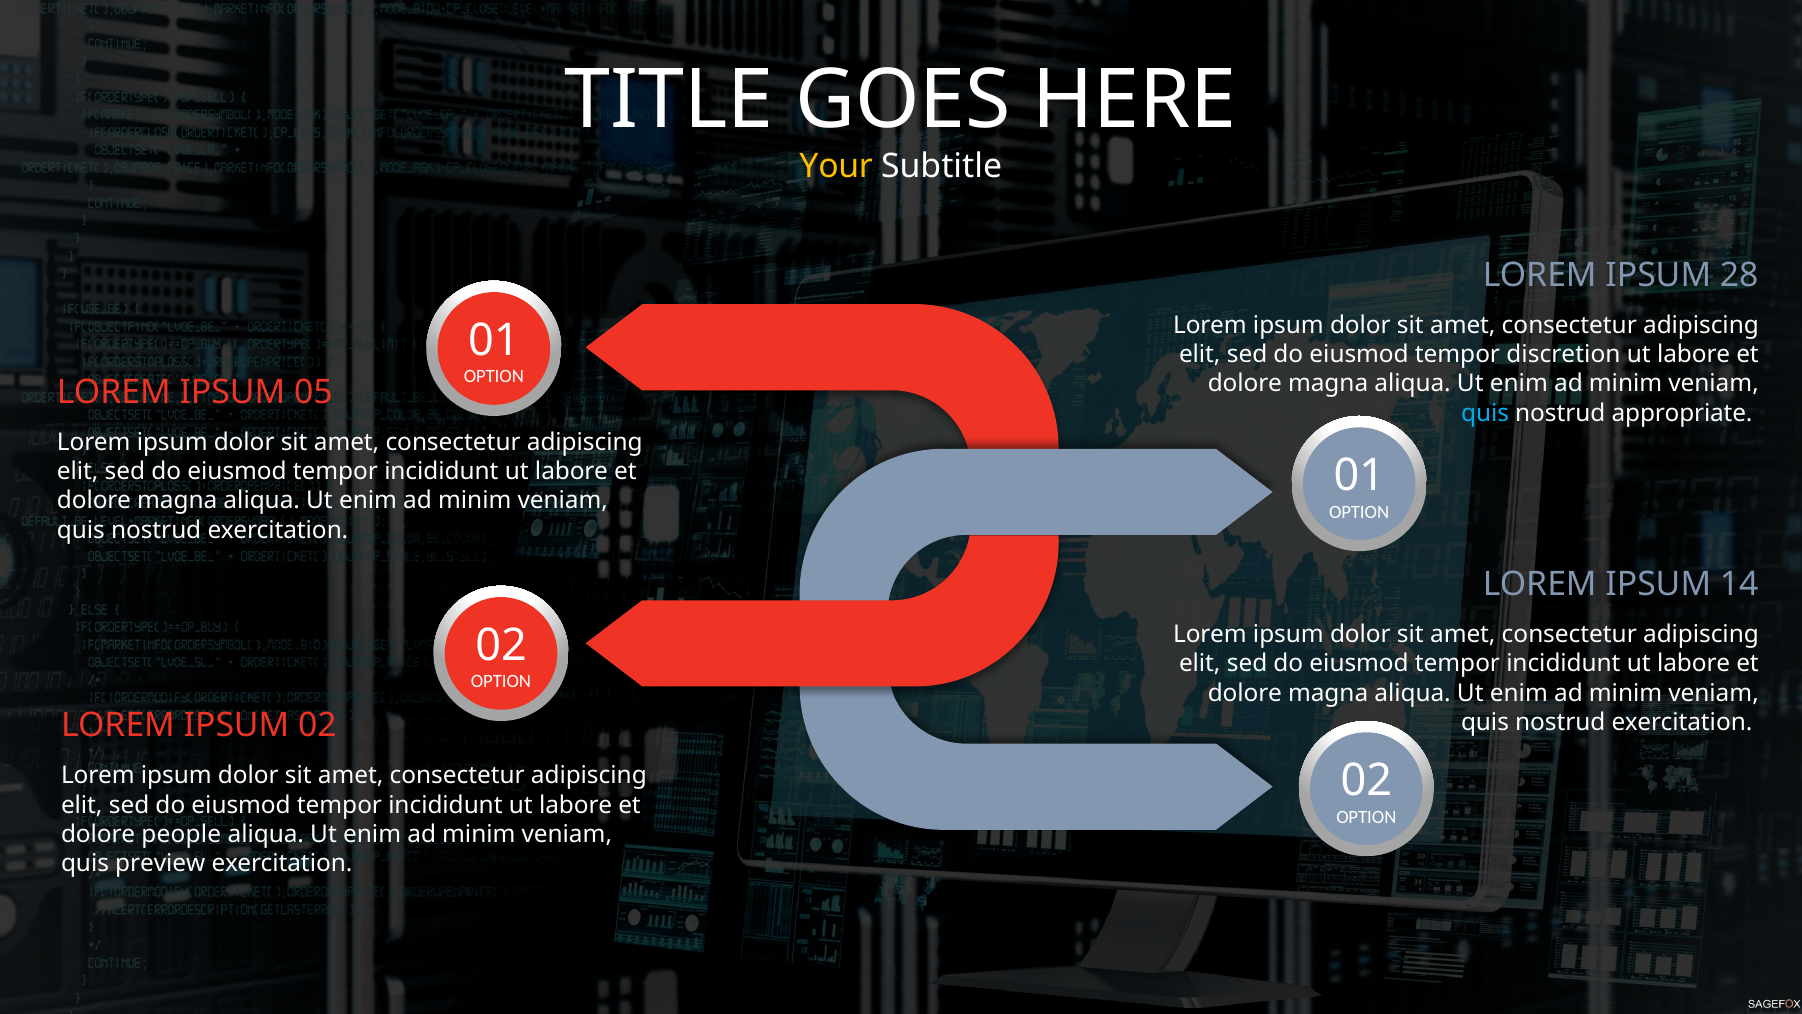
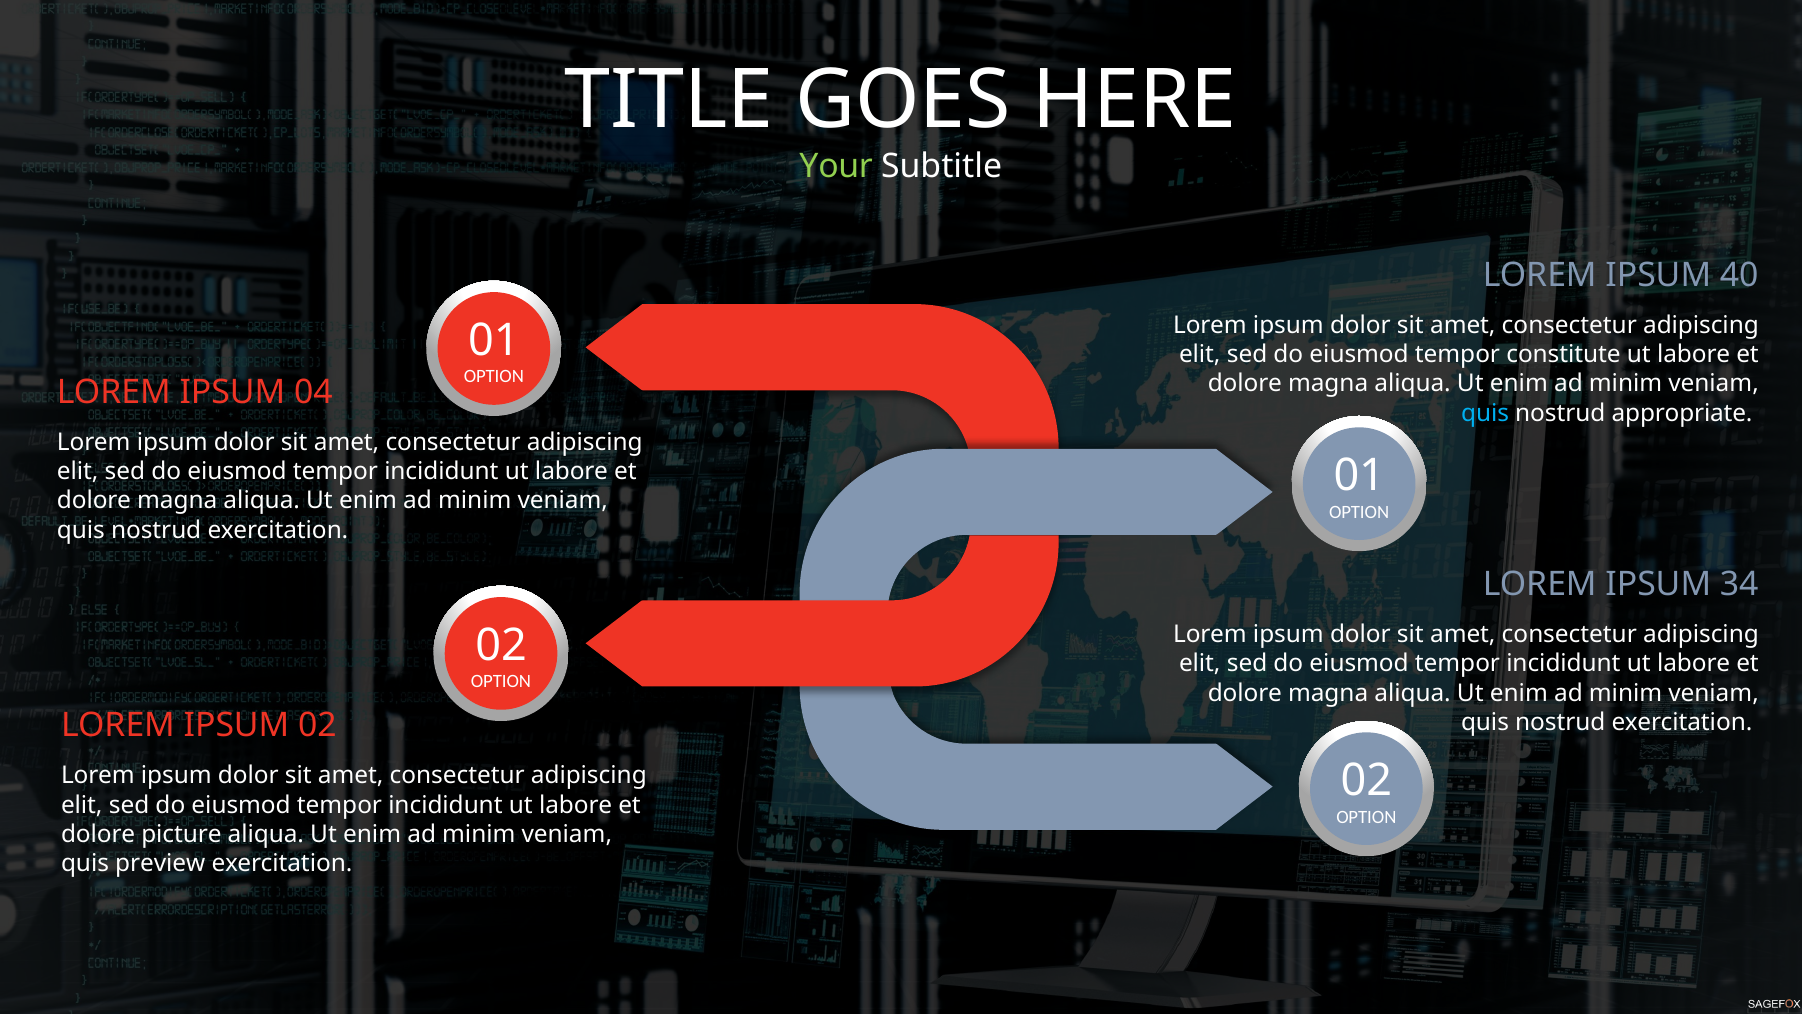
Your colour: yellow -> light green (836, 166)
28: 28 -> 40 (1739, 275)
discretion: discretion -> constitute (1563, 354)
05: 05 -> 04 (313, 392)
14: 14 -> 34 (1739, 584)
people: people -> picture (181, 834)
